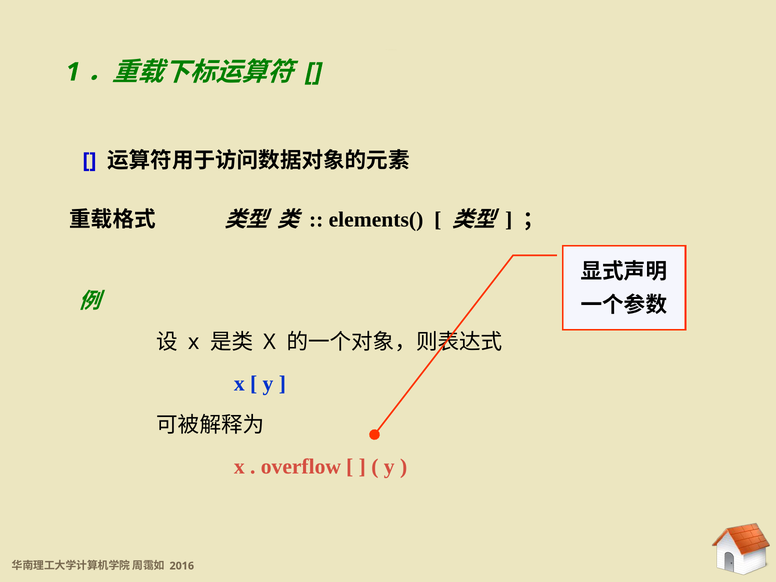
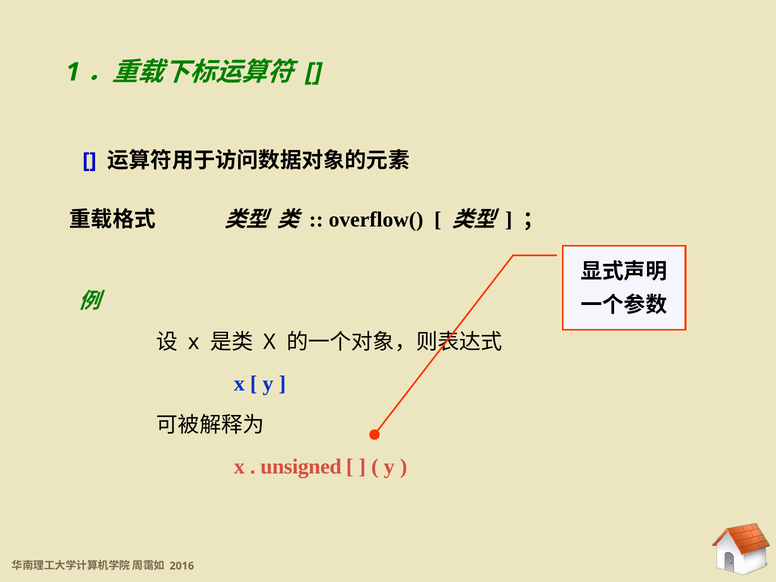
elements(: elements( -> overflow( (376, 220)
overflow: overflow -> unsigned (301, 467)
